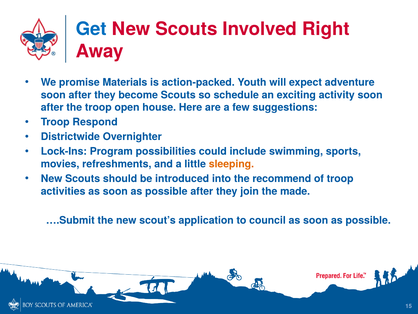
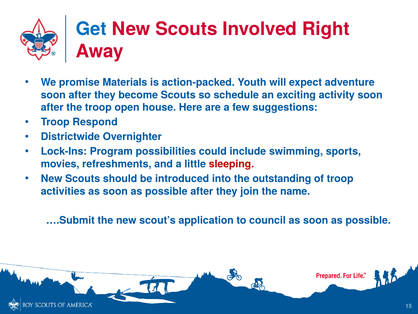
sleeping colour: orange -> red (231, 164)
recommend: recommend -> outstanding (282, 178)
made: made -> name (295, 191)
